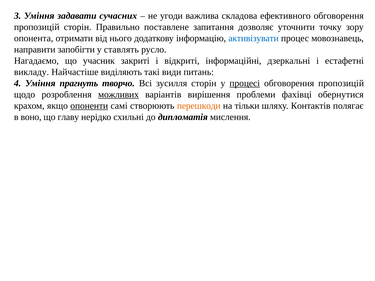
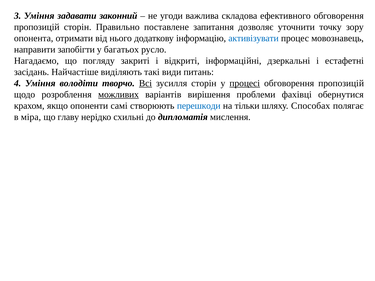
сучасних: сучасних -> законний (118, 16)
ставлять: ставлять -> багатьох (121, 50)
учасник: учасник -> погляду (99, 61)
викладу: викладу -> засідань (32, 72)
прагнуть: прагнуть -> володіти (79, 83)
Всі underline: none -> present (145, 83)
опоненти underline: present -> none (89, 106)
перешкоди colour: orange -> blue (199, 106)
Контактів: Контактів -> Способах (311, 106)
воно: воно -> міра (31, 117)
